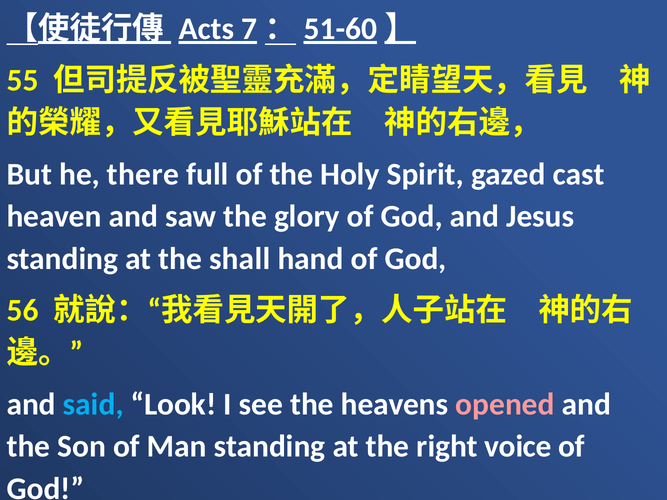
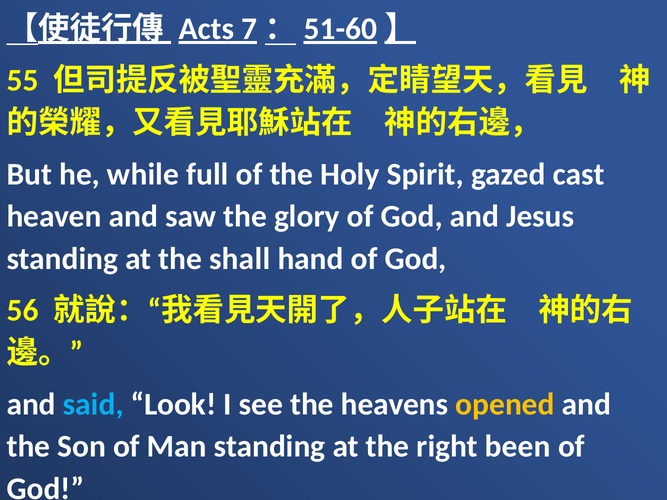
there: there -> while (143, 174)
opened colour: pink -> yellow (505, 404)
voice: voice -> been (518, 447)
